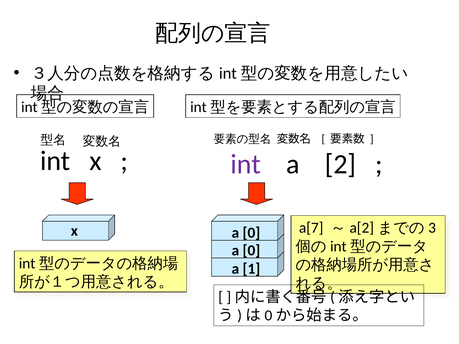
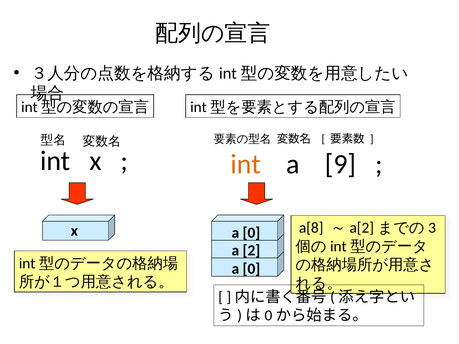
int colour: purple -> orange (246, 164)
2: 2 -> 9 (341, 164)
a[7: a[7 -> a[8 (311, 228)
0: 0 -> 2 (251, 251)
1: 1 -> 0 (251, 269)
